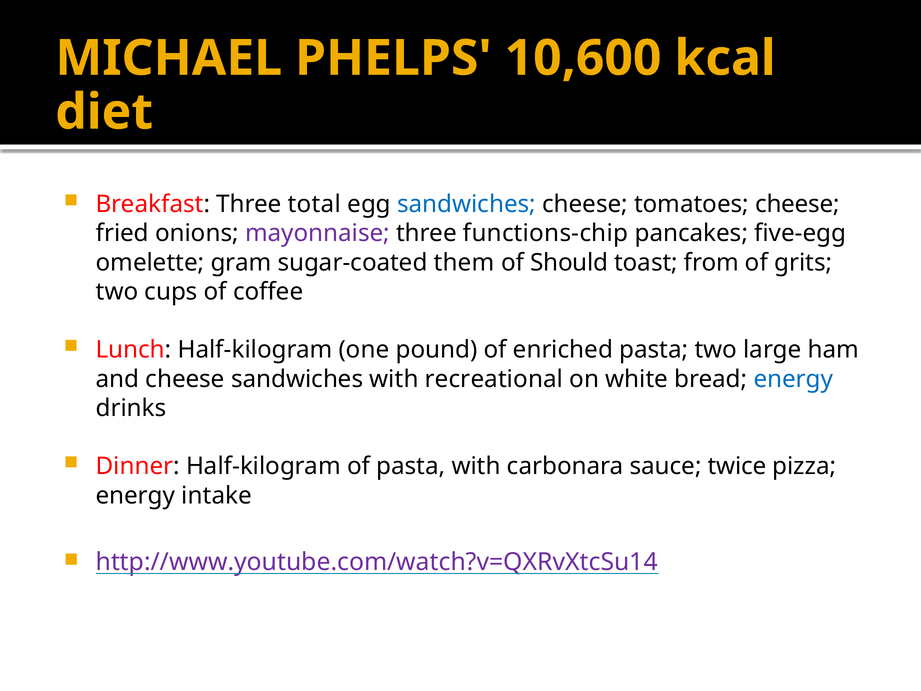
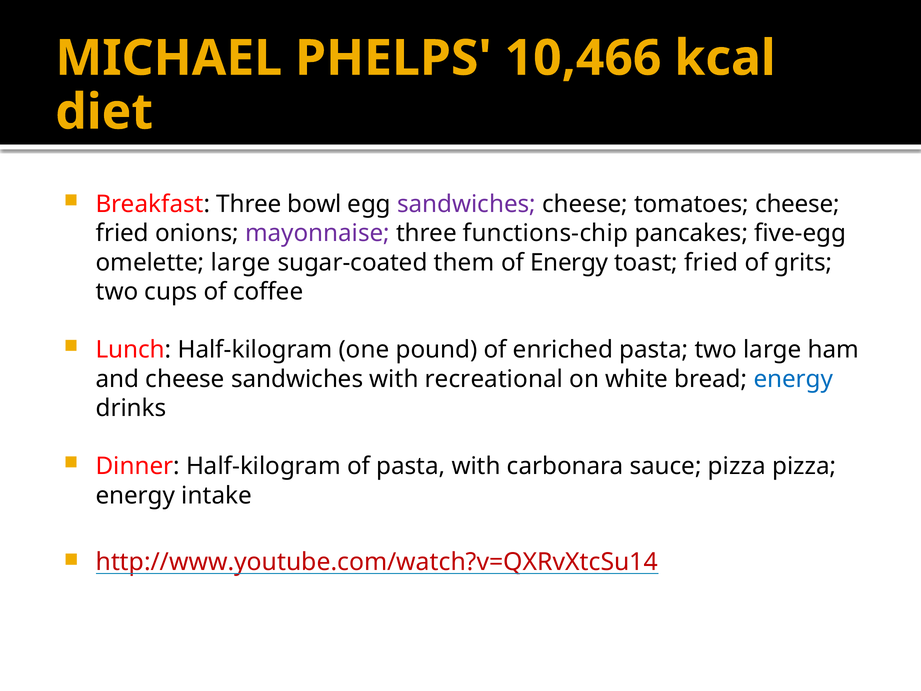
10,600: 10,600 -> 10,466 (583, 58)
total: total -> bowl (315, 204)
sandwiches colour: blue -> purple (466, 204)
omelette gram: gram -> large (241, 262)
of Should: Should -> Energy (569, 262)
toast from: from -> fried (711, 262)
sauce twice: twice -> pizza (737, 466)
http://www.youtube.com/watch?v=QXRvXtcSu14 colour: purple -> red (377, 562)
